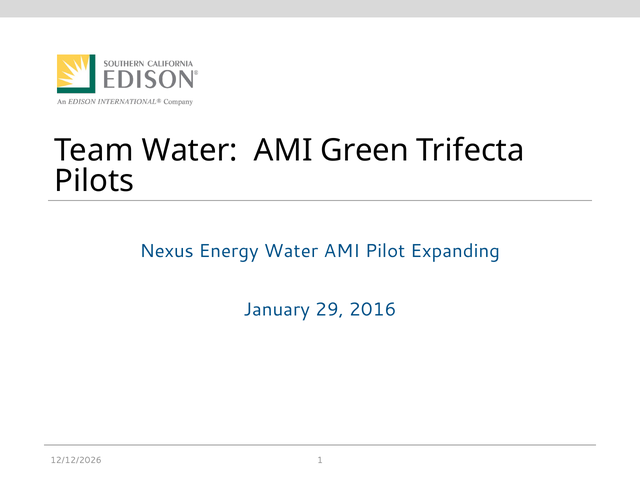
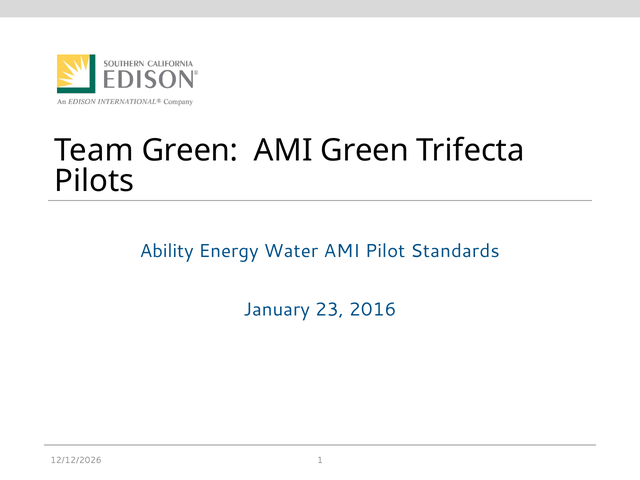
Team Water: Water -> Green (190, 151)
Nexus: Nexus -> Ability (167, 251)
Expanding: Expanding -> Standards (455, 251)
29: 29 -> 23 (330, 309)
